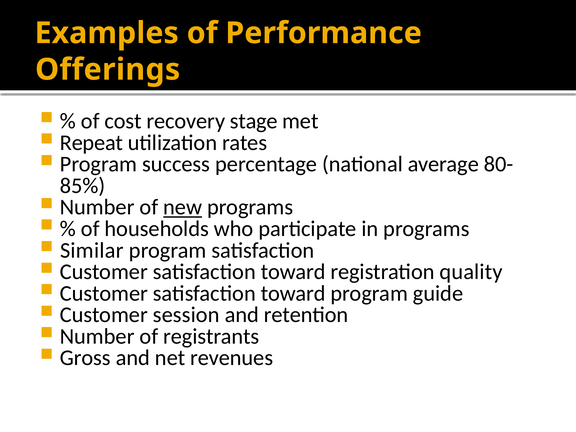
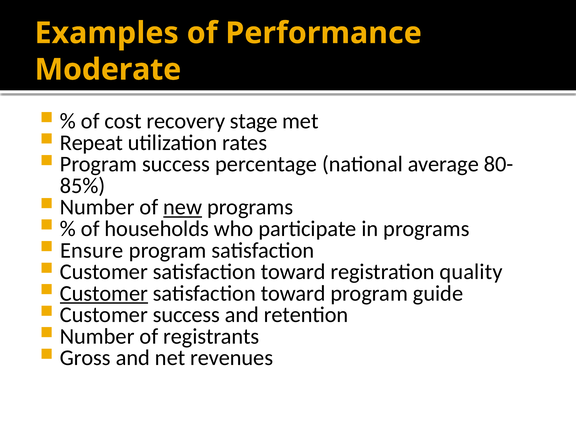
Offerings: Offerings -> Moderate (108, 70)
Similar: Similar -> Ensure (92, 250)
Customer underline: none -> present (104, 293)
Customer session: session -> success (186, 315)
